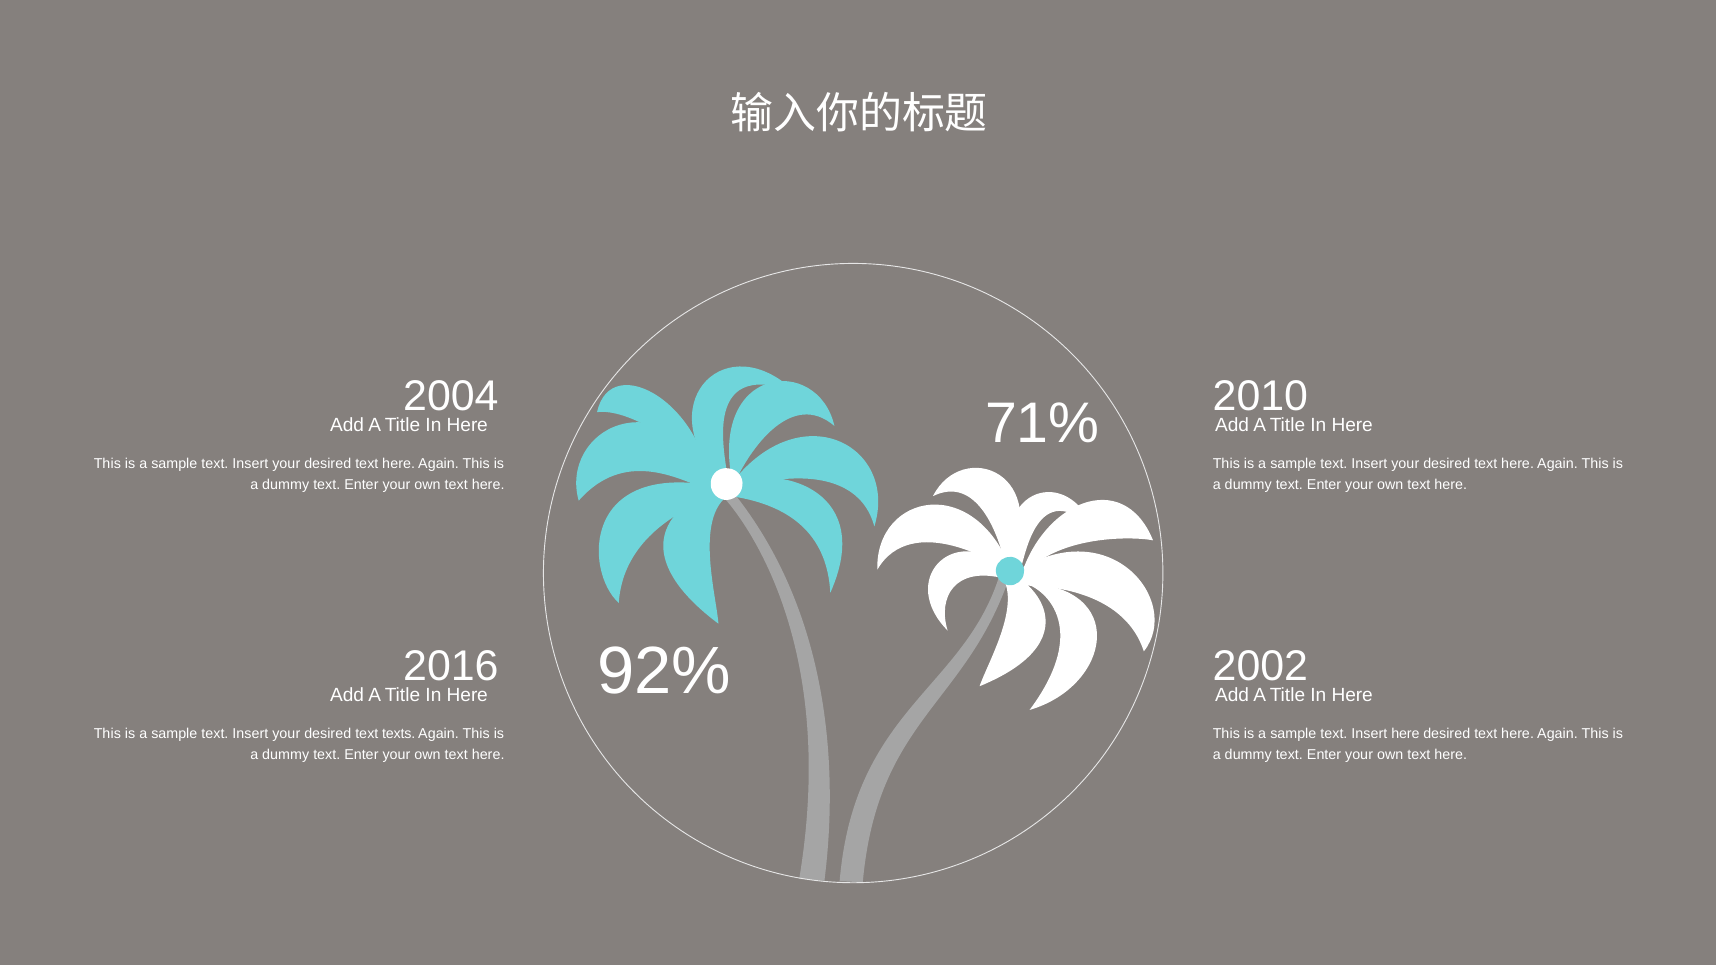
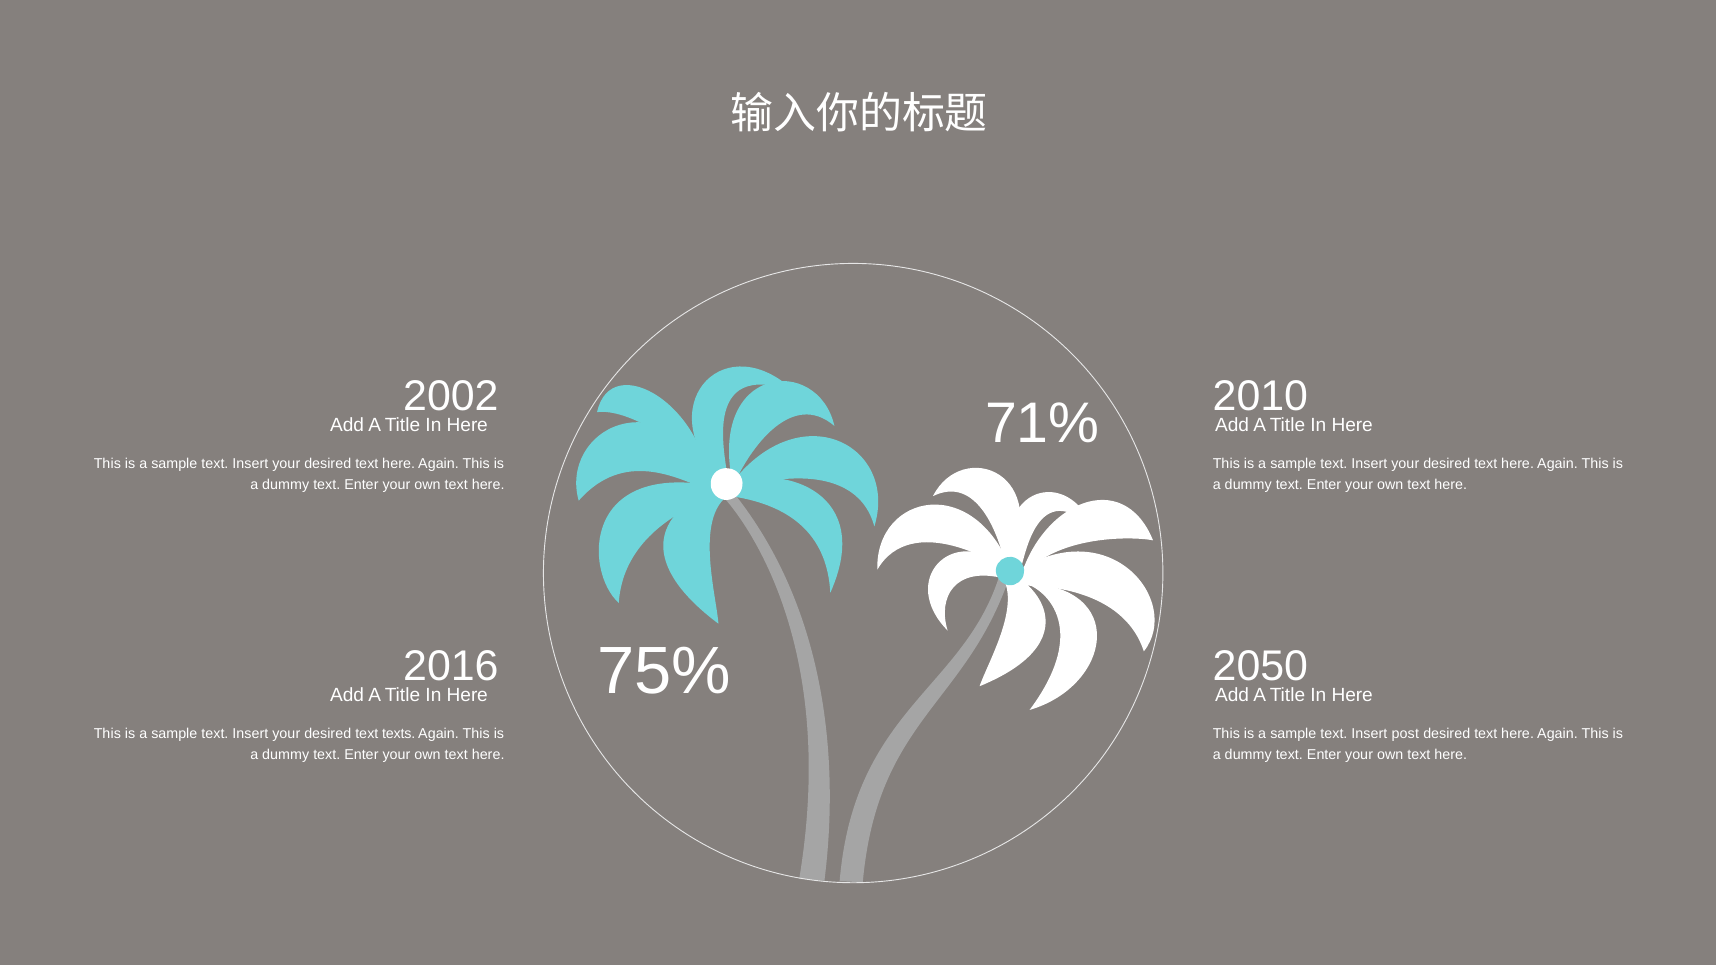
2004: 2004 -> 2002 (451, 397)
92%: 92% -> 75% (664, 672)
2002: 2002 -> 2050 (1260, 667)
Insert here: here -> post (1405, 734)
